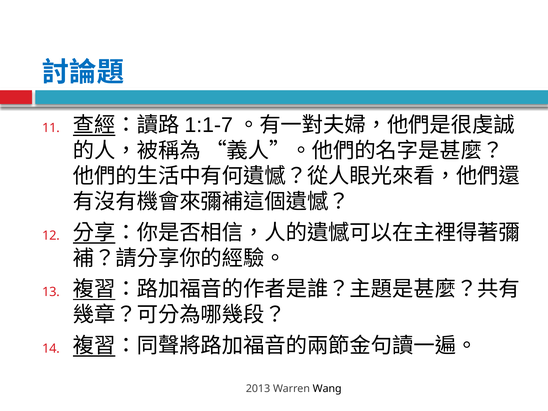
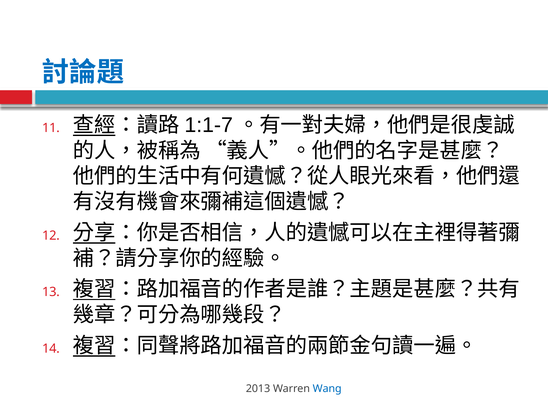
Wang colour: black -> blue (327, 389)
